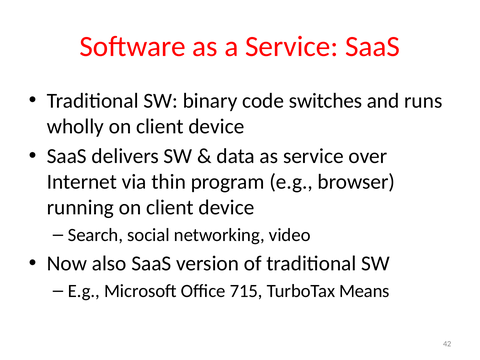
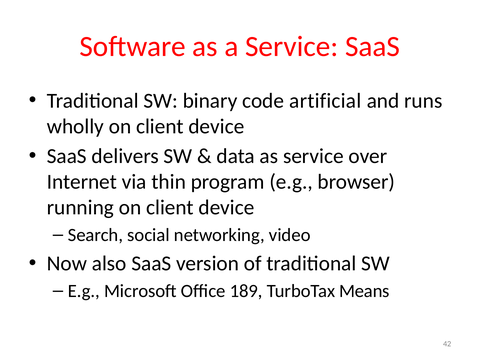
switches: switches -> artificial (325, 101)
715: 715 -> 189 (246, 291)
